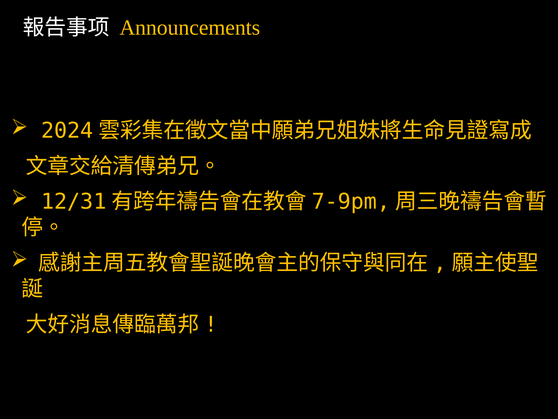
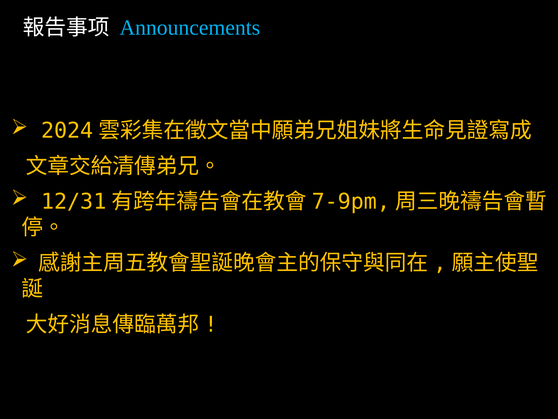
Announcements colour: yellow -> light blue (190, 28)
